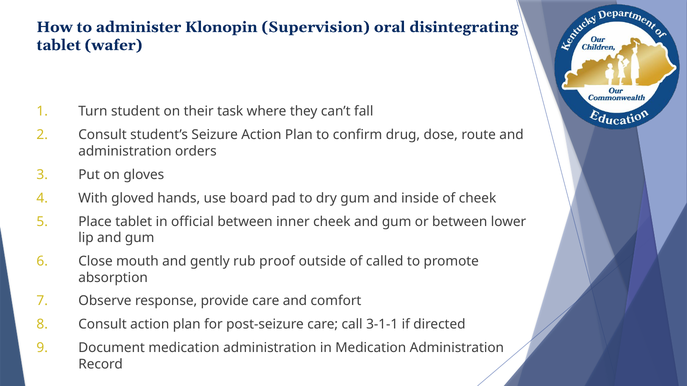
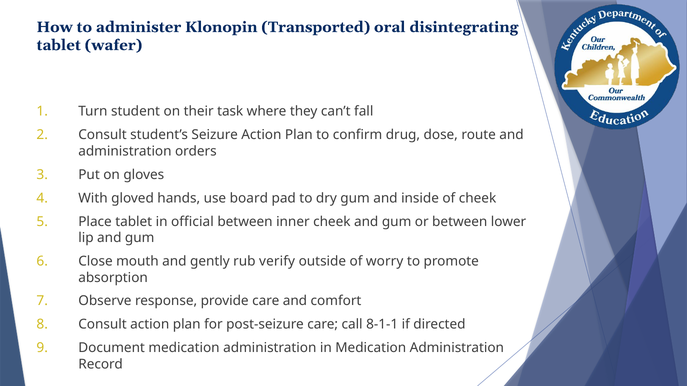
Supervision: Supervision -> Transported (316, 27)
proof: proof -> verify (277, 262)
called: called -> worry (385, 262)
3-1-1: 3-1-1 -> 8-1-1 (382, 325)
